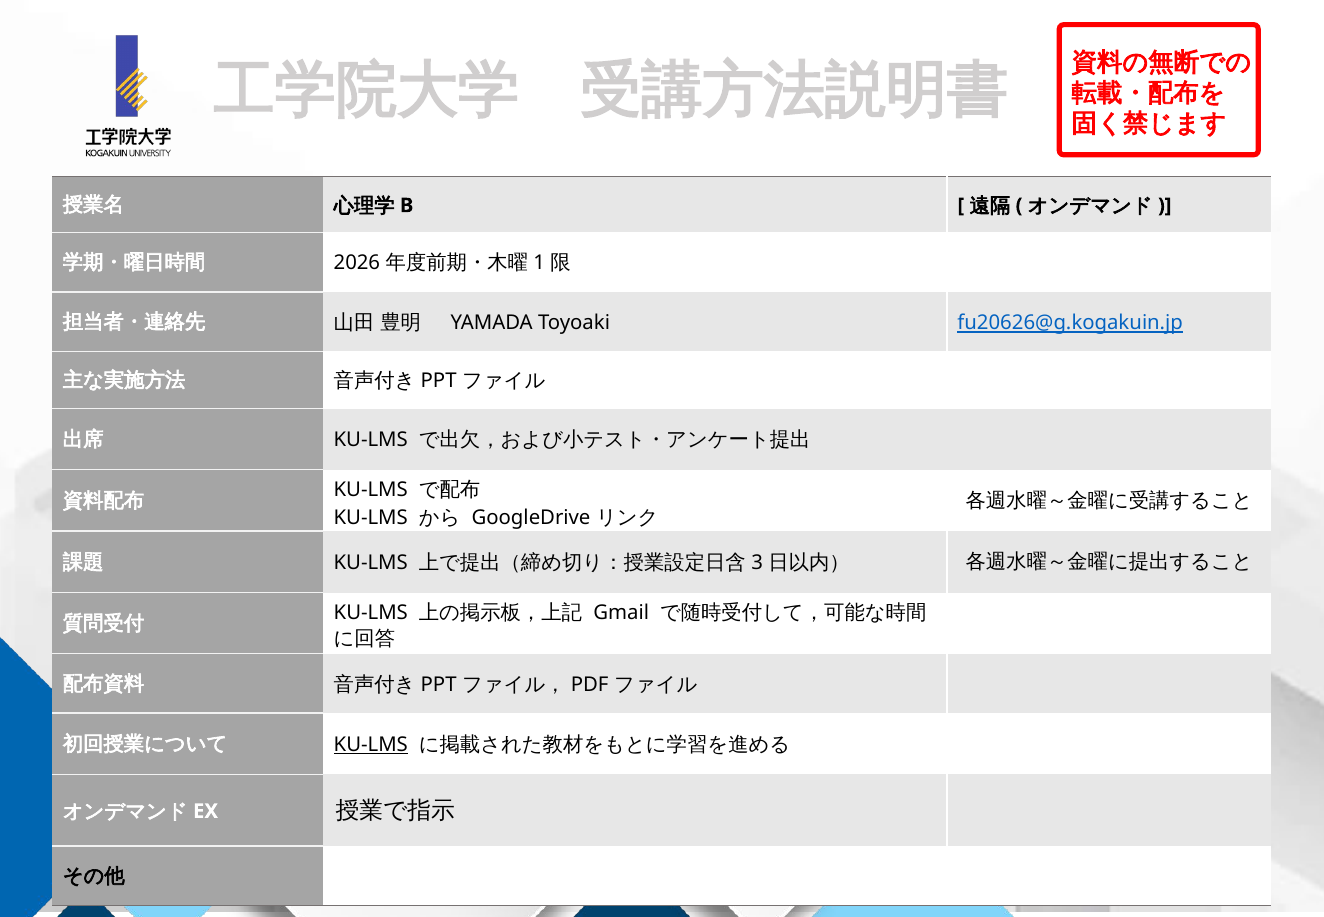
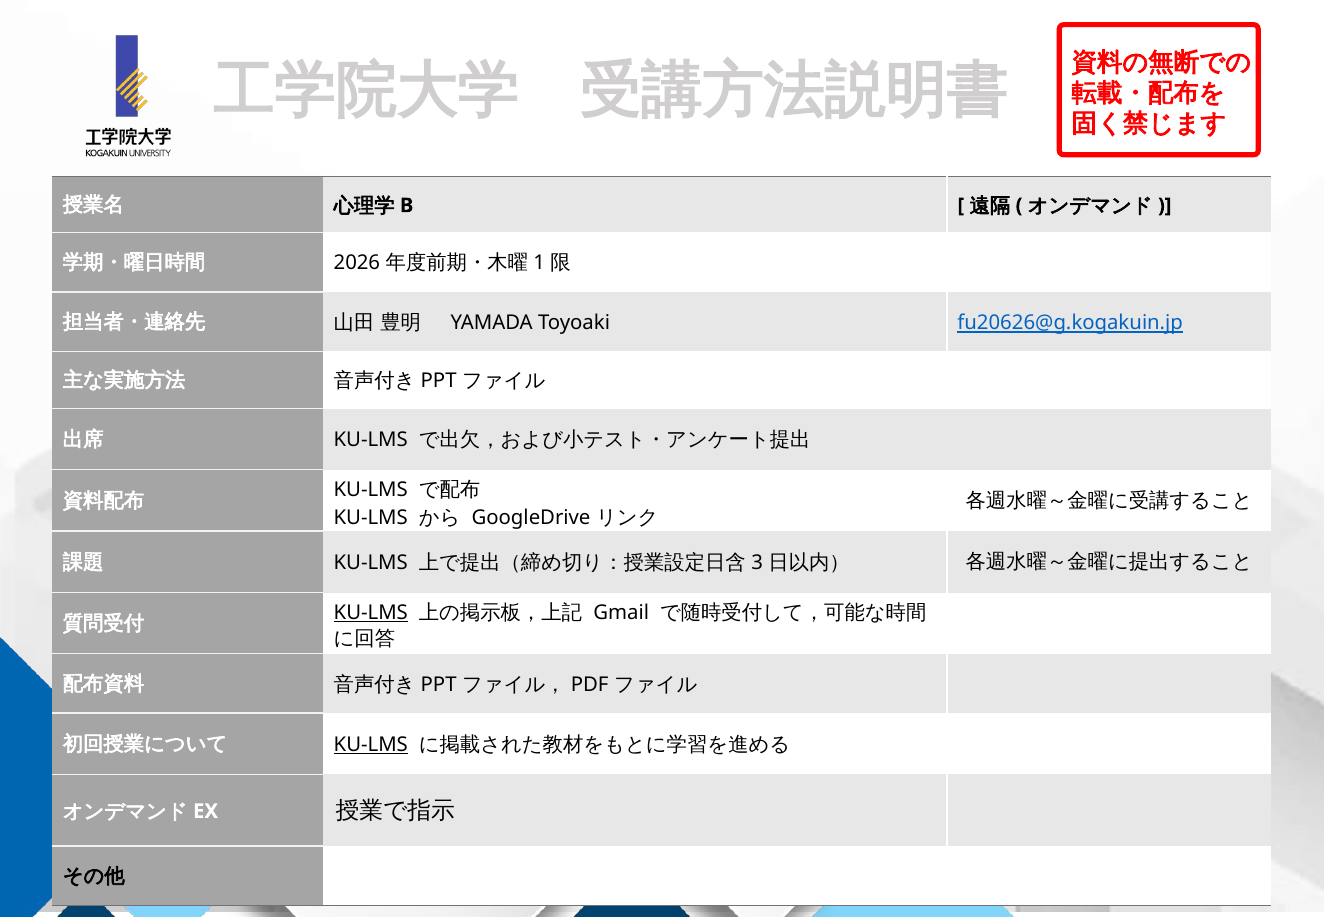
KU-LMS underline: none -> present (371, 613)
